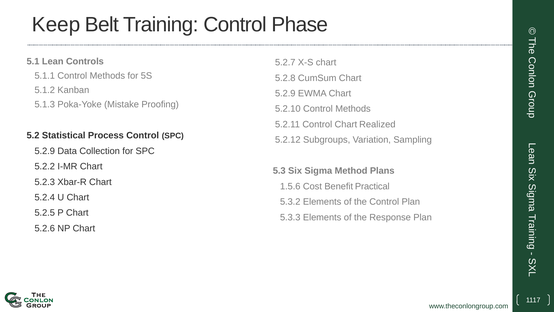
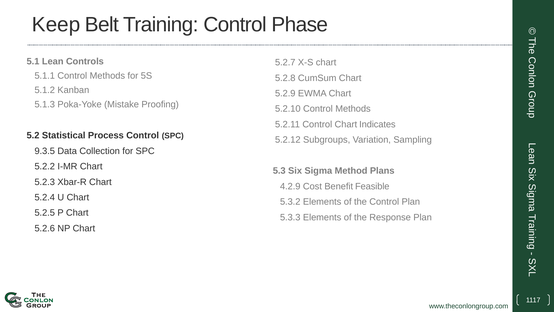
Realized: Realized -> Indicates (377, 124)
5.2.9: 5.2.9 -> 9.3.5 (45, 151)
1.5.6: 1.5.6 -> 4.2.9 (290, 186)
Practical: Practical -> Feasible (372, 186)
